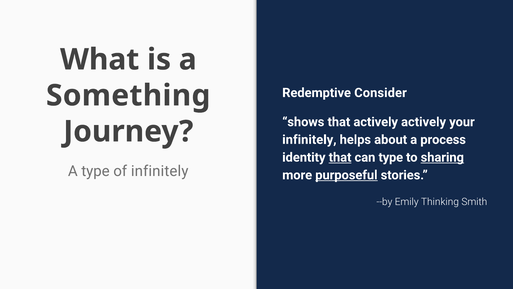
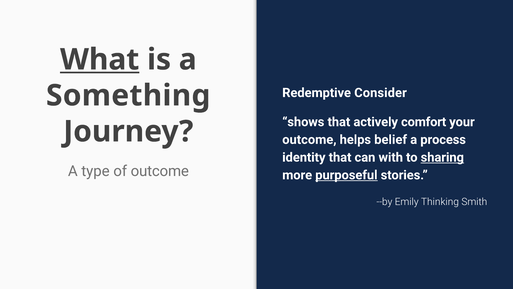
What underline: none -> present (100, 60)
actively actively: actively -> comfort (424, 122)
infinitely: infinitely -> outcome (309, 139)
about: about -> belief (391, 139)
that underline: present -> none (340, 157)
can type: type -> with (391, 157)
of infinitely: infinitely -> outcome (160, 171)
